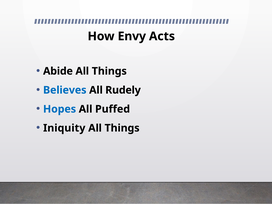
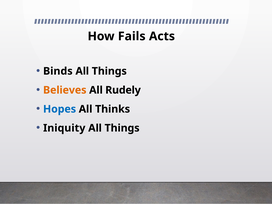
Envy: Envy -> Fails (132, 36)
Abide: Abide -> Binds (58, 71)
Believes colour: blue -> orange (65, 90)
Puffed: Puffed -> Thinks (113, 109)
